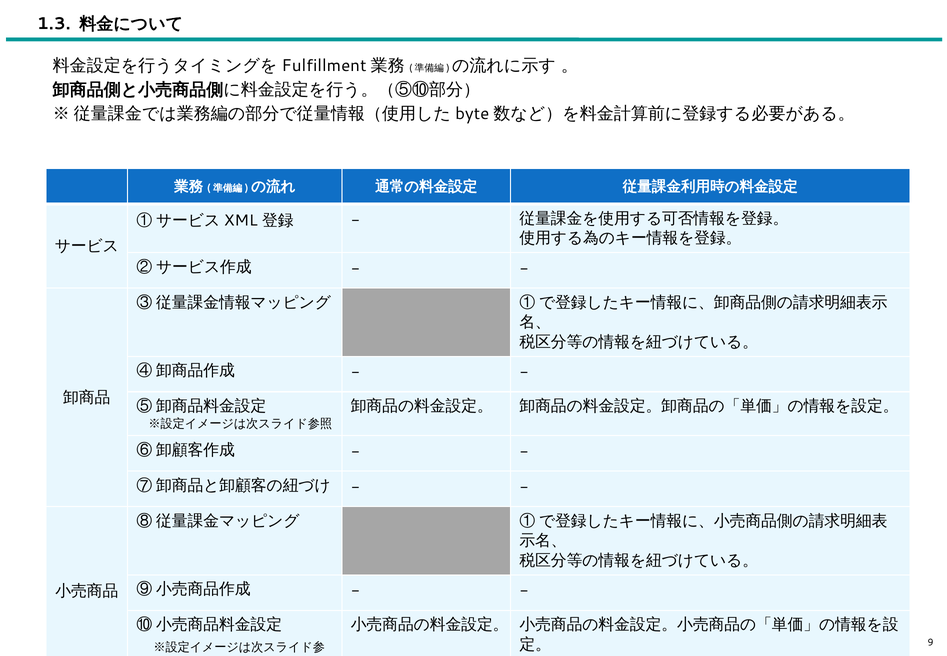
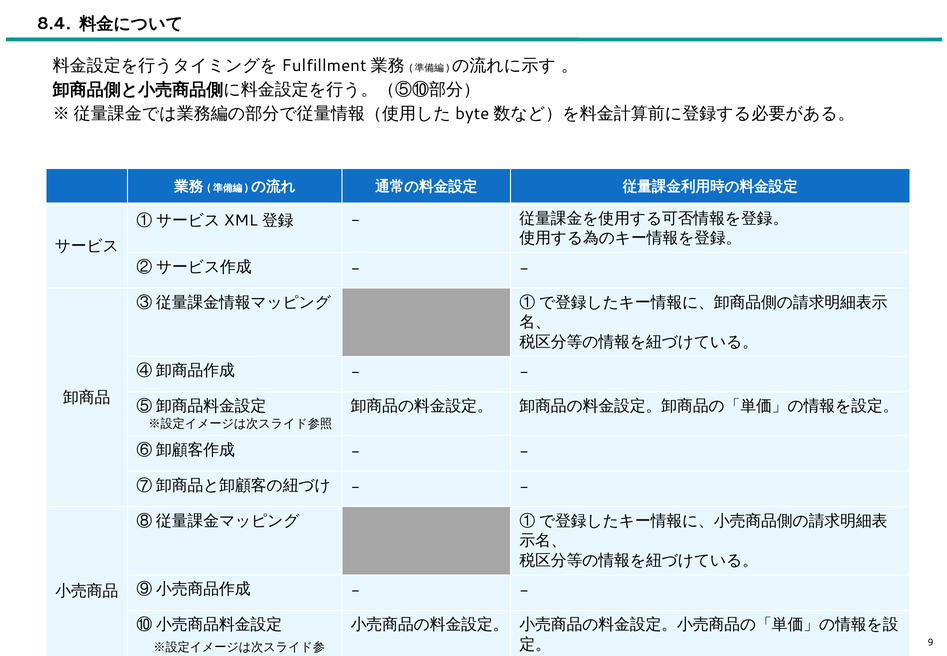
1.3: 1.3 -> 8.4 (54, 24)
